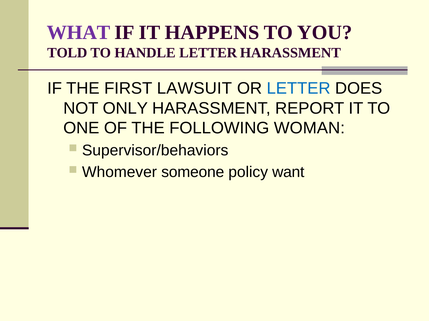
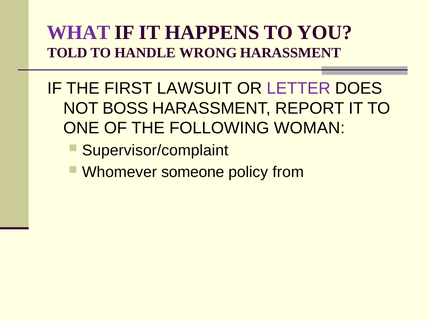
HANDLE LETTER: LETTER -> WRONG (208, 53)
LETTER colour: blue -> purple (299, 88)
ONLY: ONLY -> BOSS (125, 108)
Supervisor/behaviors: Supervisor/behaviors -> Supervisor/complaint (155, 151)
want: want -> from (288, 172)
